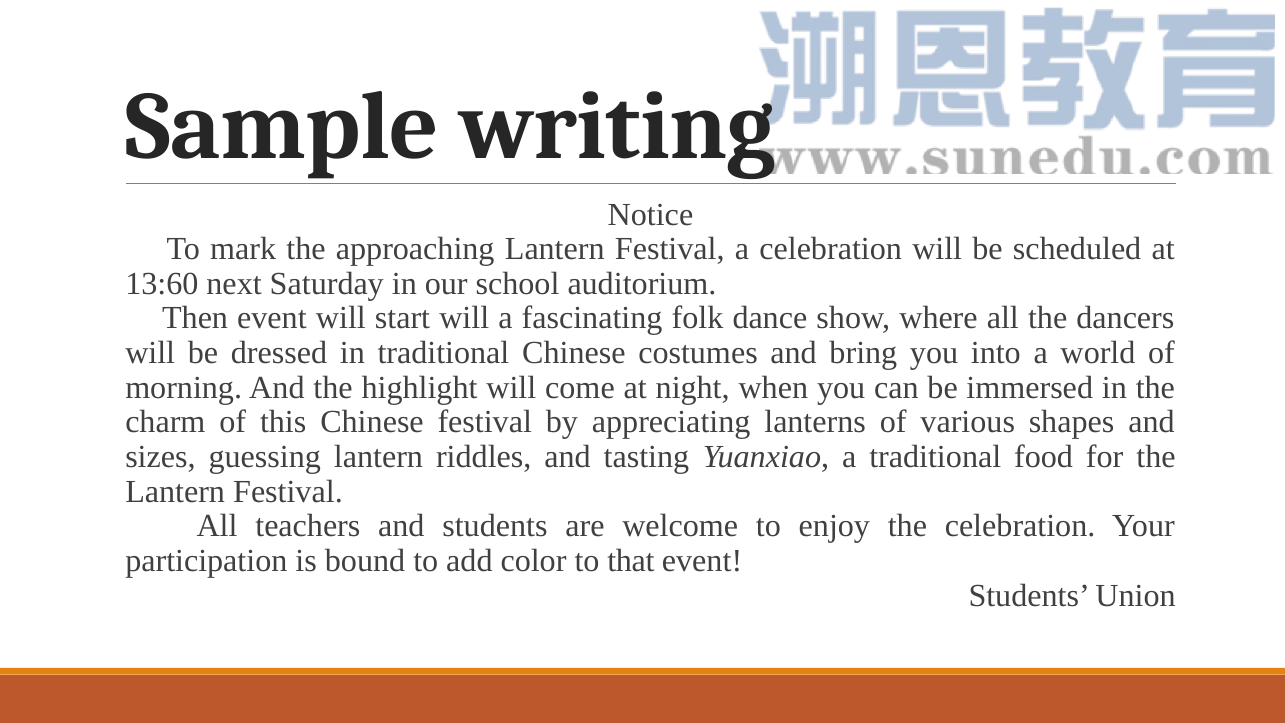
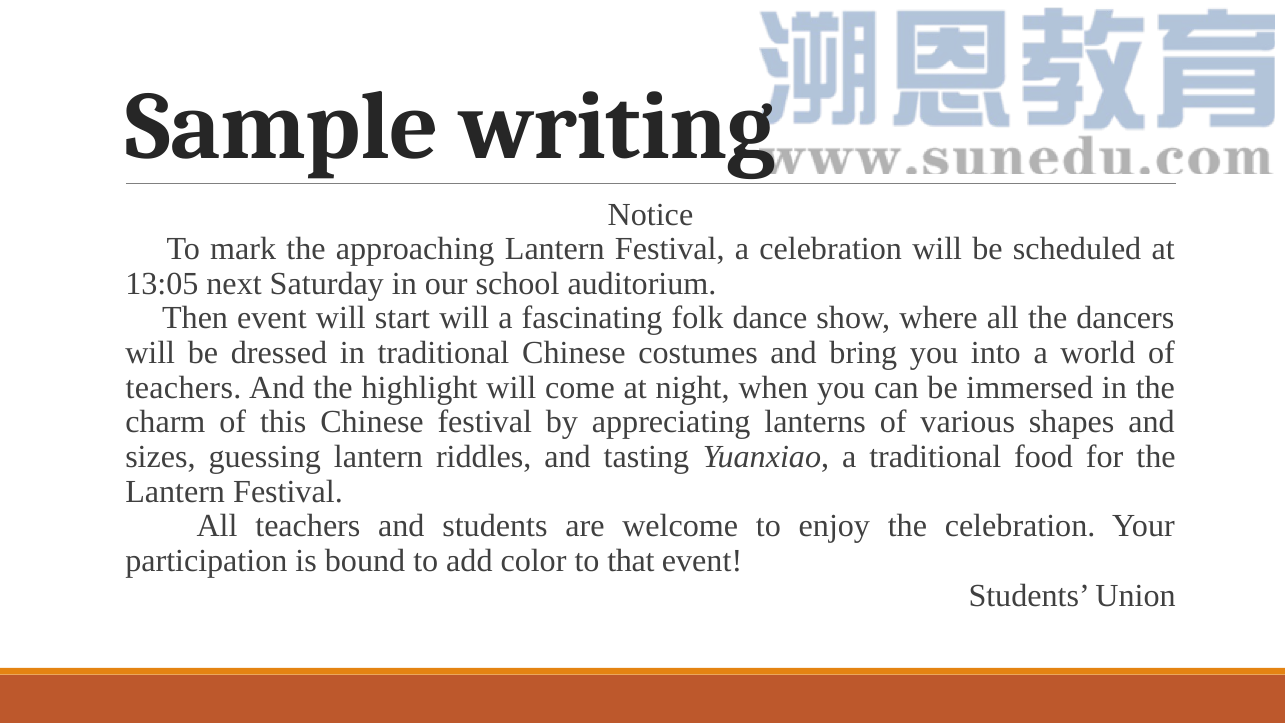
13:60: 13:60 -> 13:05 (162, 283)
morning: morning -> teachers (184, 387)
